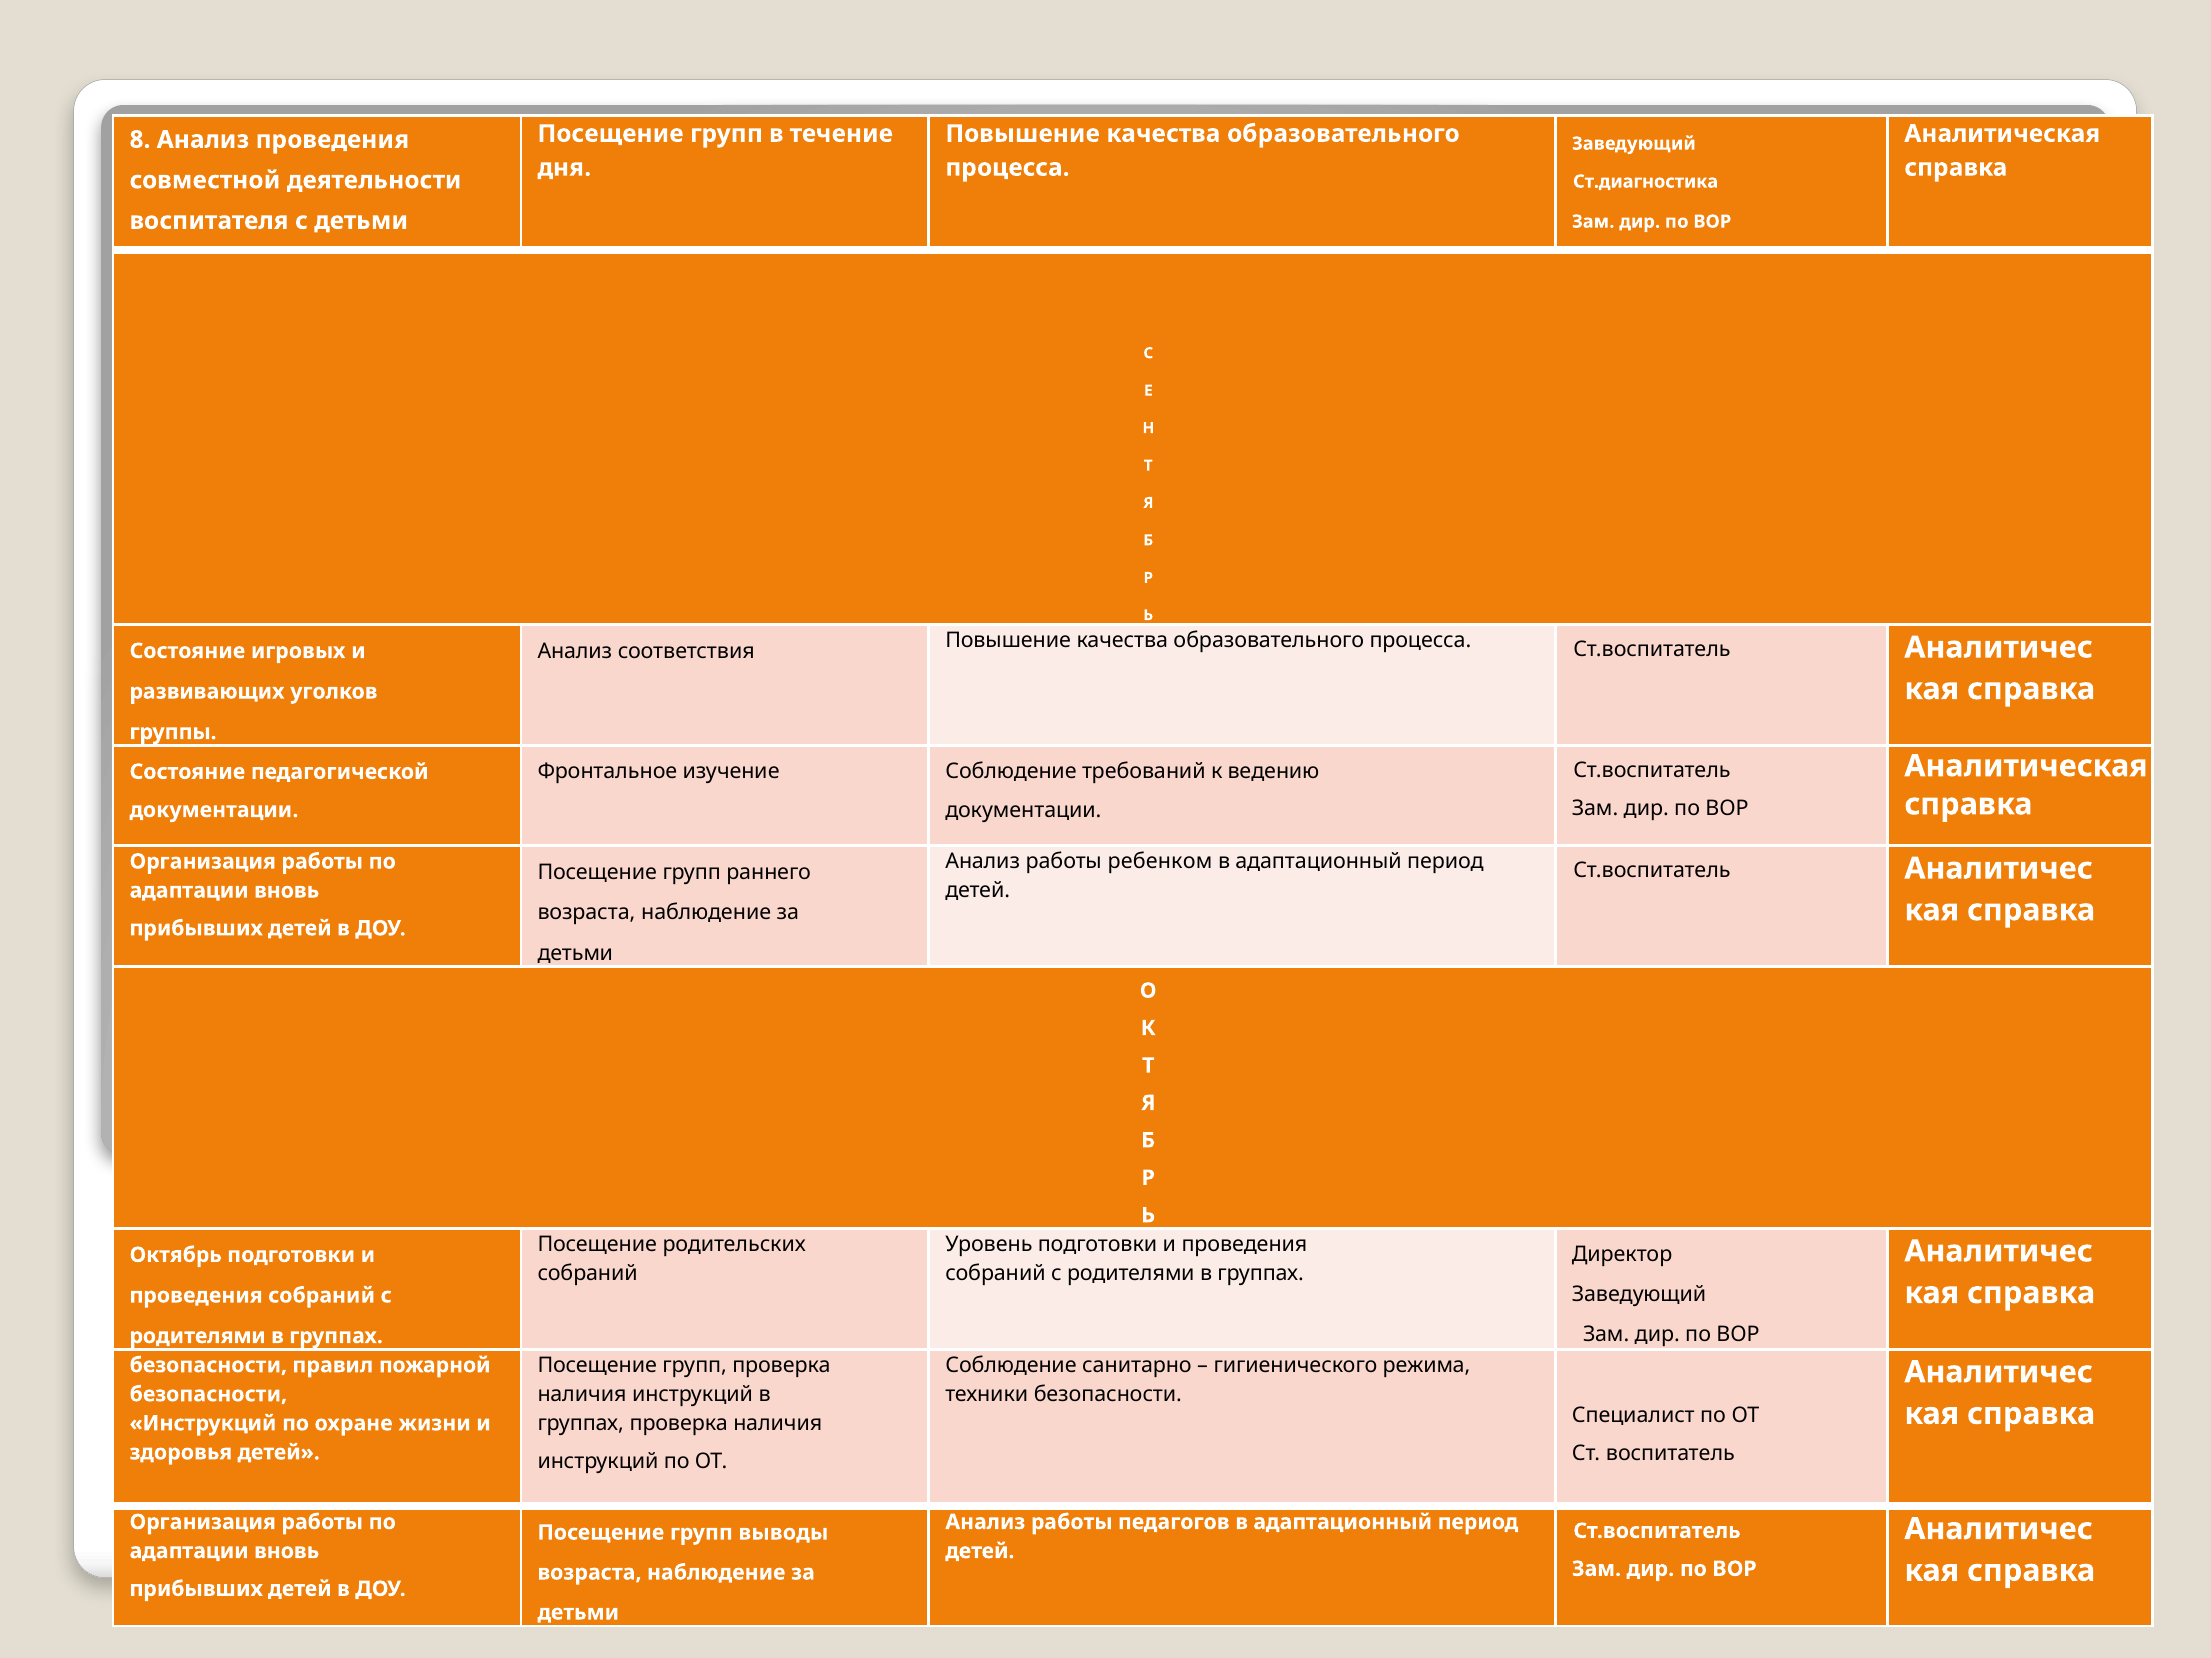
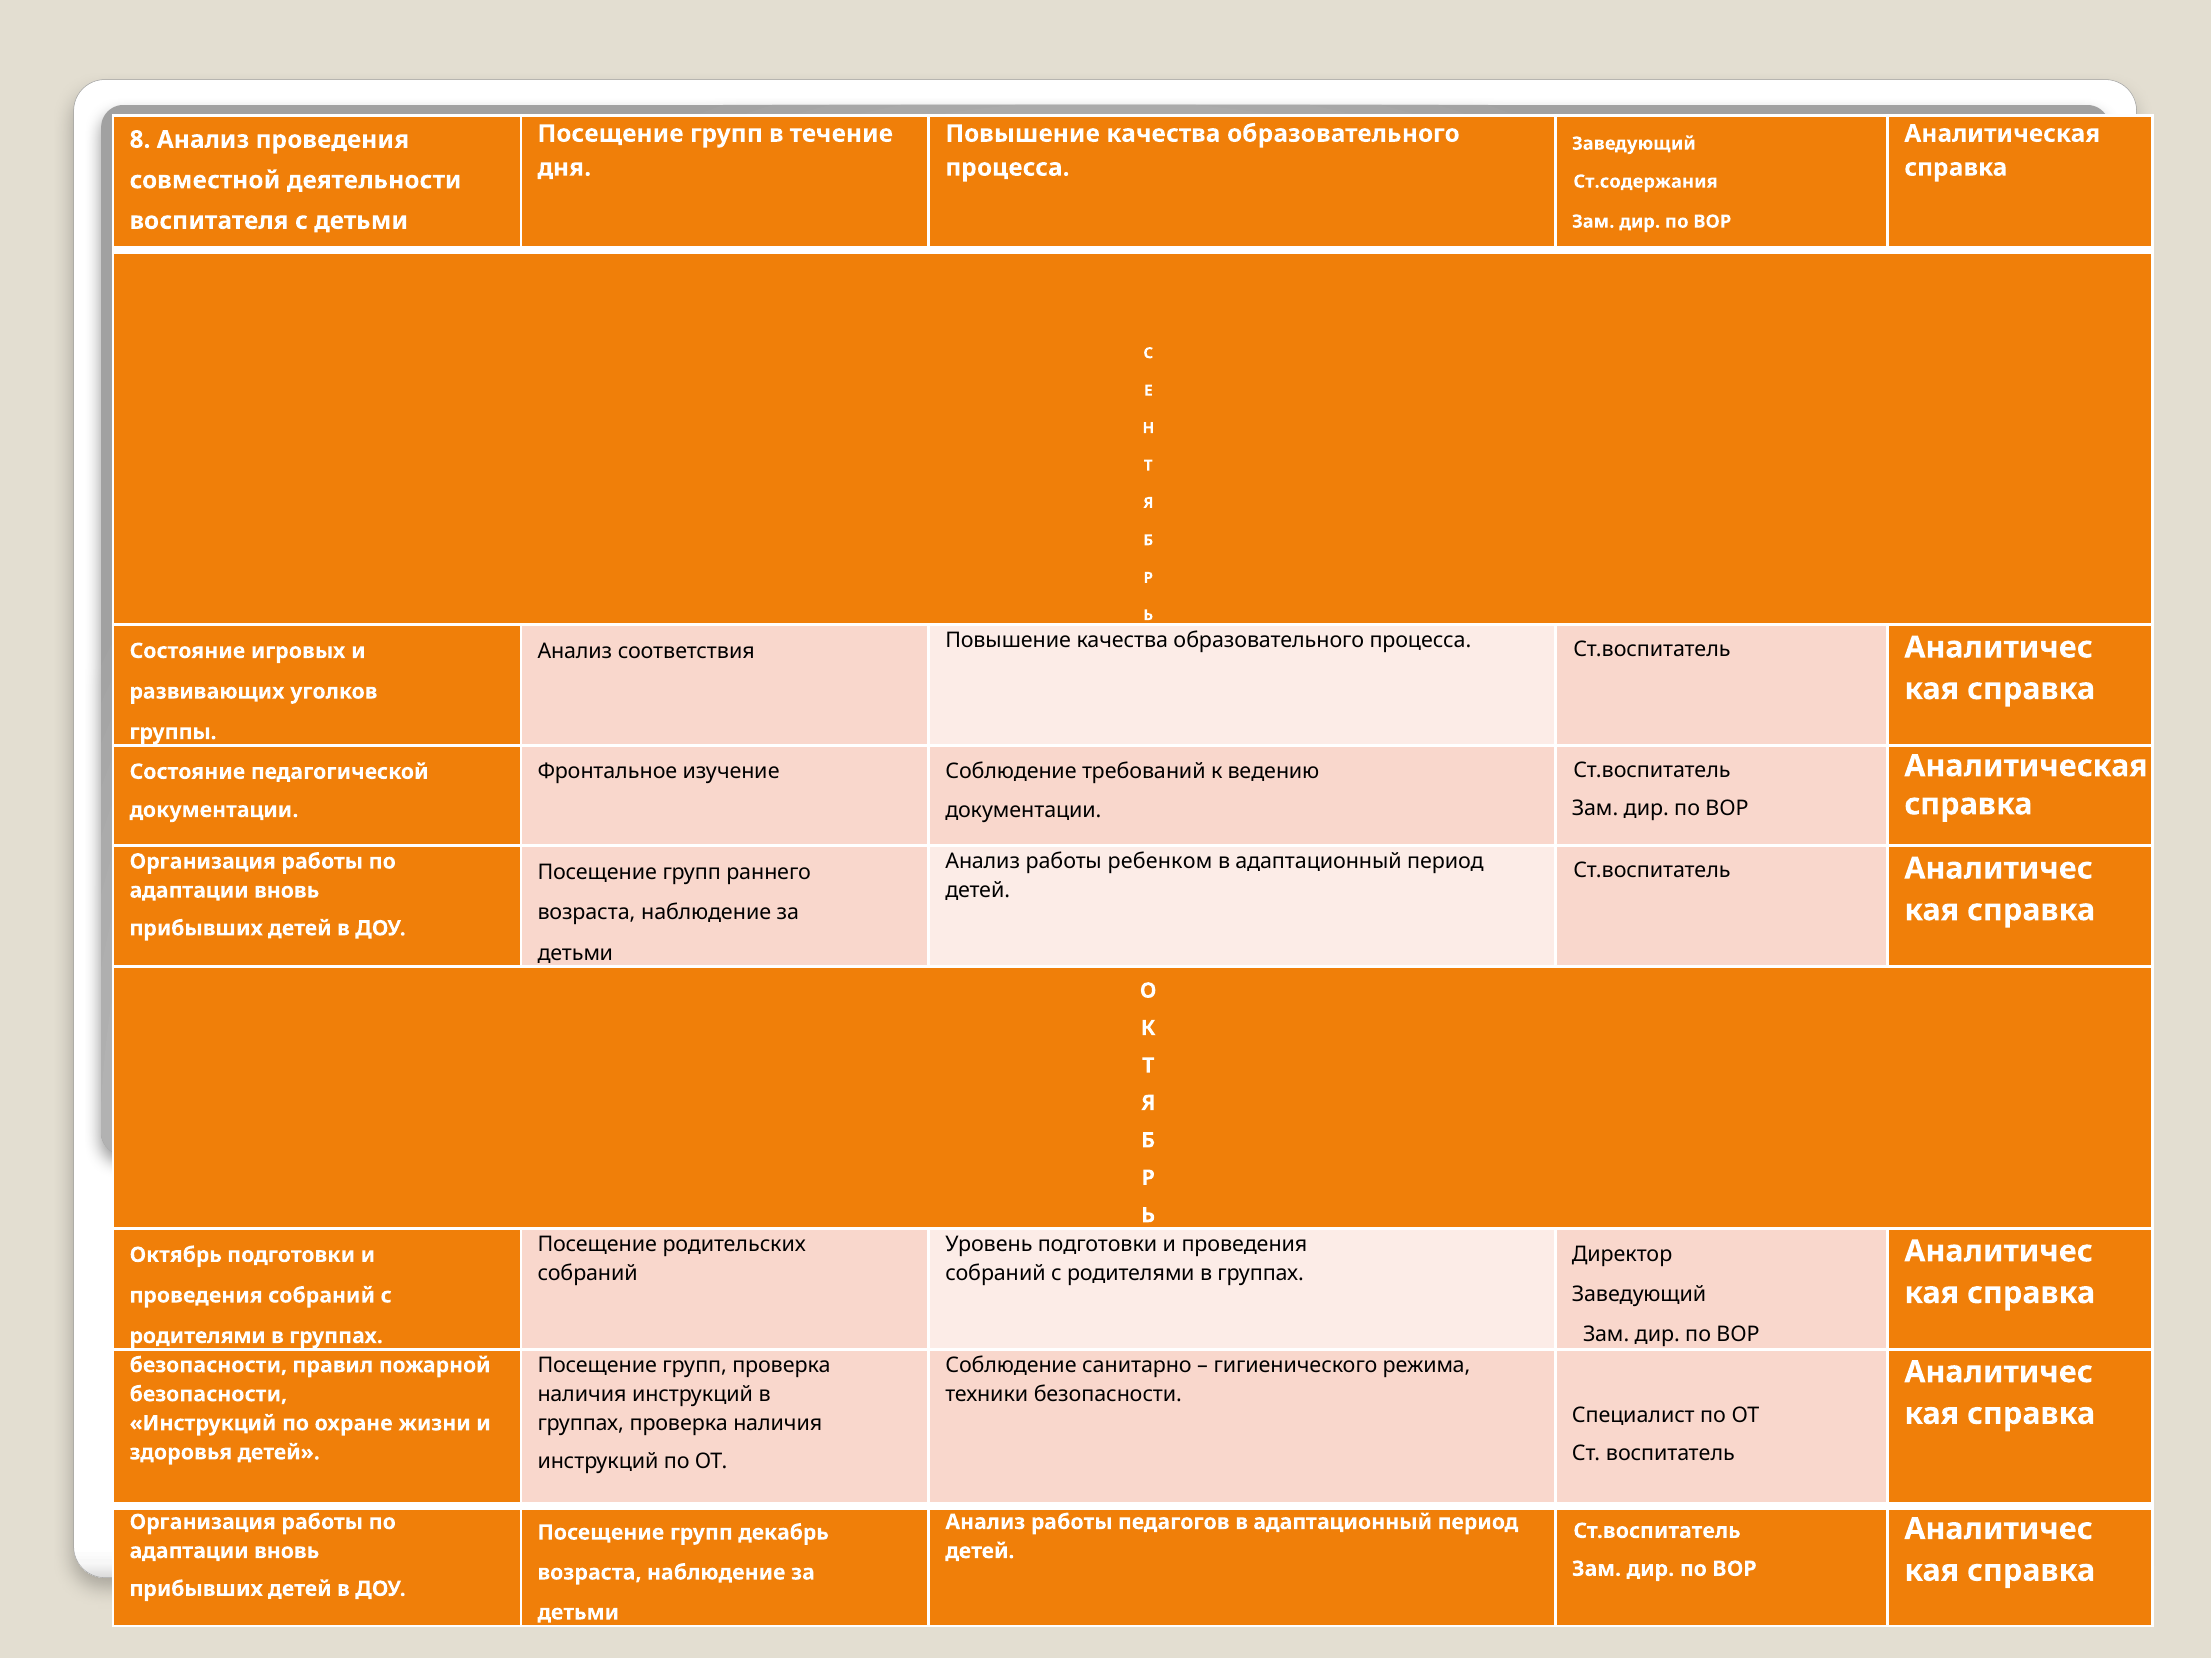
Ст.диагностика: Ст.диагностика -> Ст.содержания (1645, 182)
выводы: выводы -> декабрь (784, 1533)
